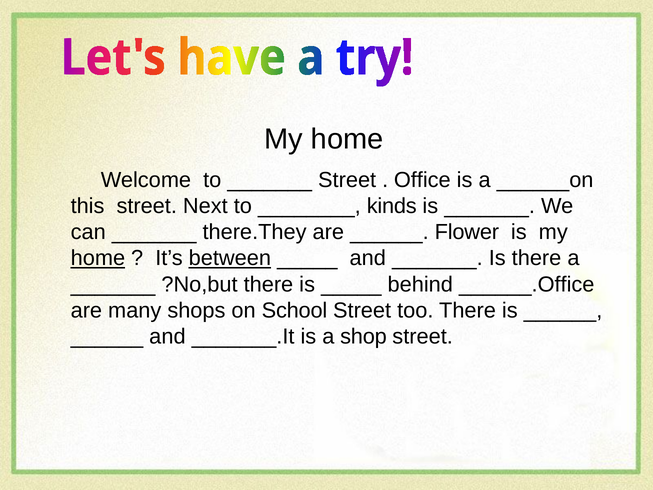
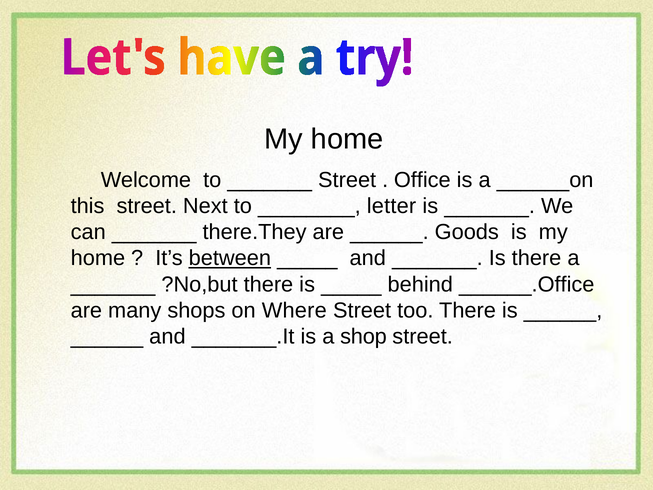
kinds: kinds -> letter (392, 206)
Flower: Flower -> Goods (467, 232)
home underline: present -> none (98, 258)
School: School -> Where (294, 310)
